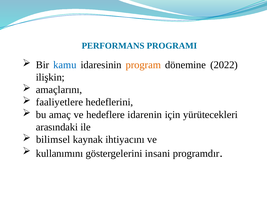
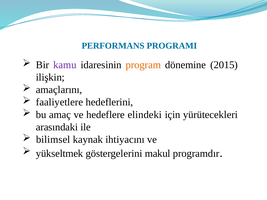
kamu colour: blue -> purple (65, 65)
2022: 2022 -> 2015 (224, 65)
idarenin: idarenin -> elindeki (145, 115)
kullanımını: kullanımını -> yükseltmek (60, 154)
insani: insani -> makul (158, 154)
